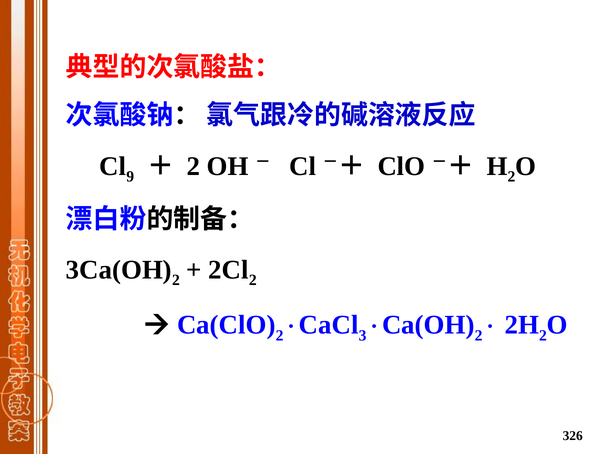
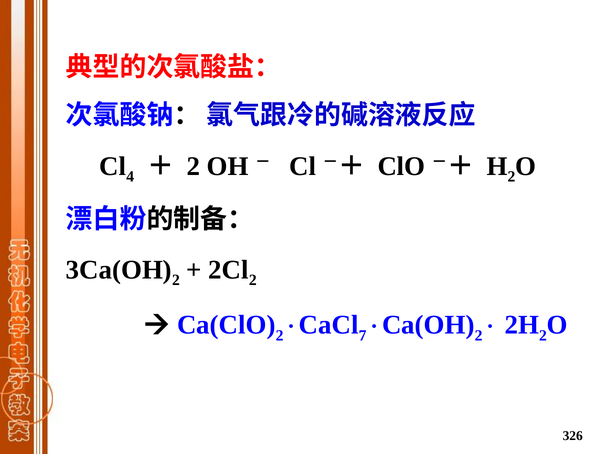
9: 9 -> 4 (130, 177)
3: 3 -> 7 (363, 335)
